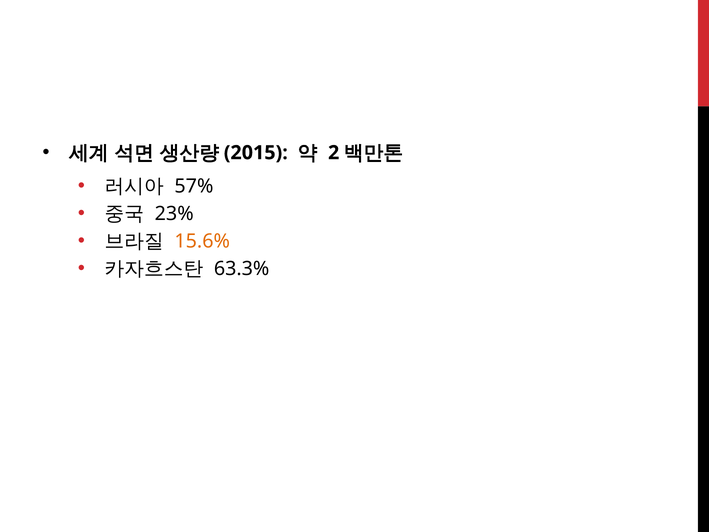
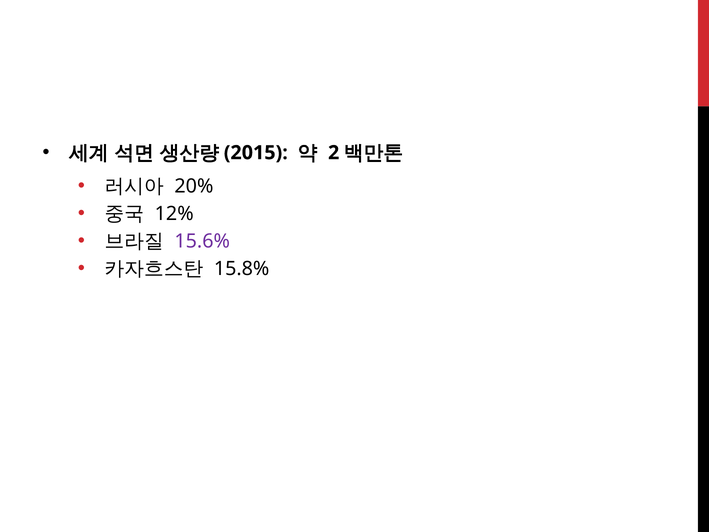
57%: 57% -> 20% (194, 186)
23%: 23% -> 12% (174, 214)
15.6% colour: orange -> purple (202, 241)
63.3%: 63.3% -> 15.8% (242, 269)
